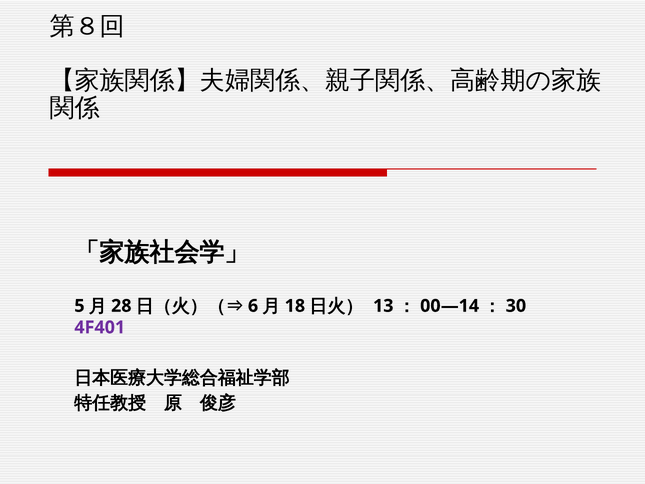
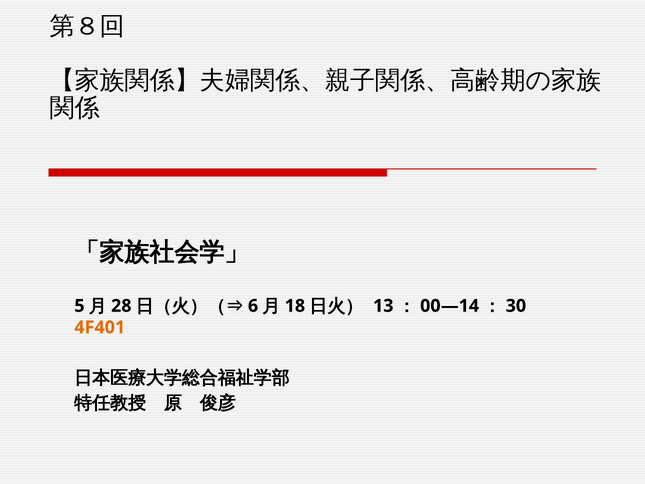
4F401 colour: purple -> orange (100, 327)
